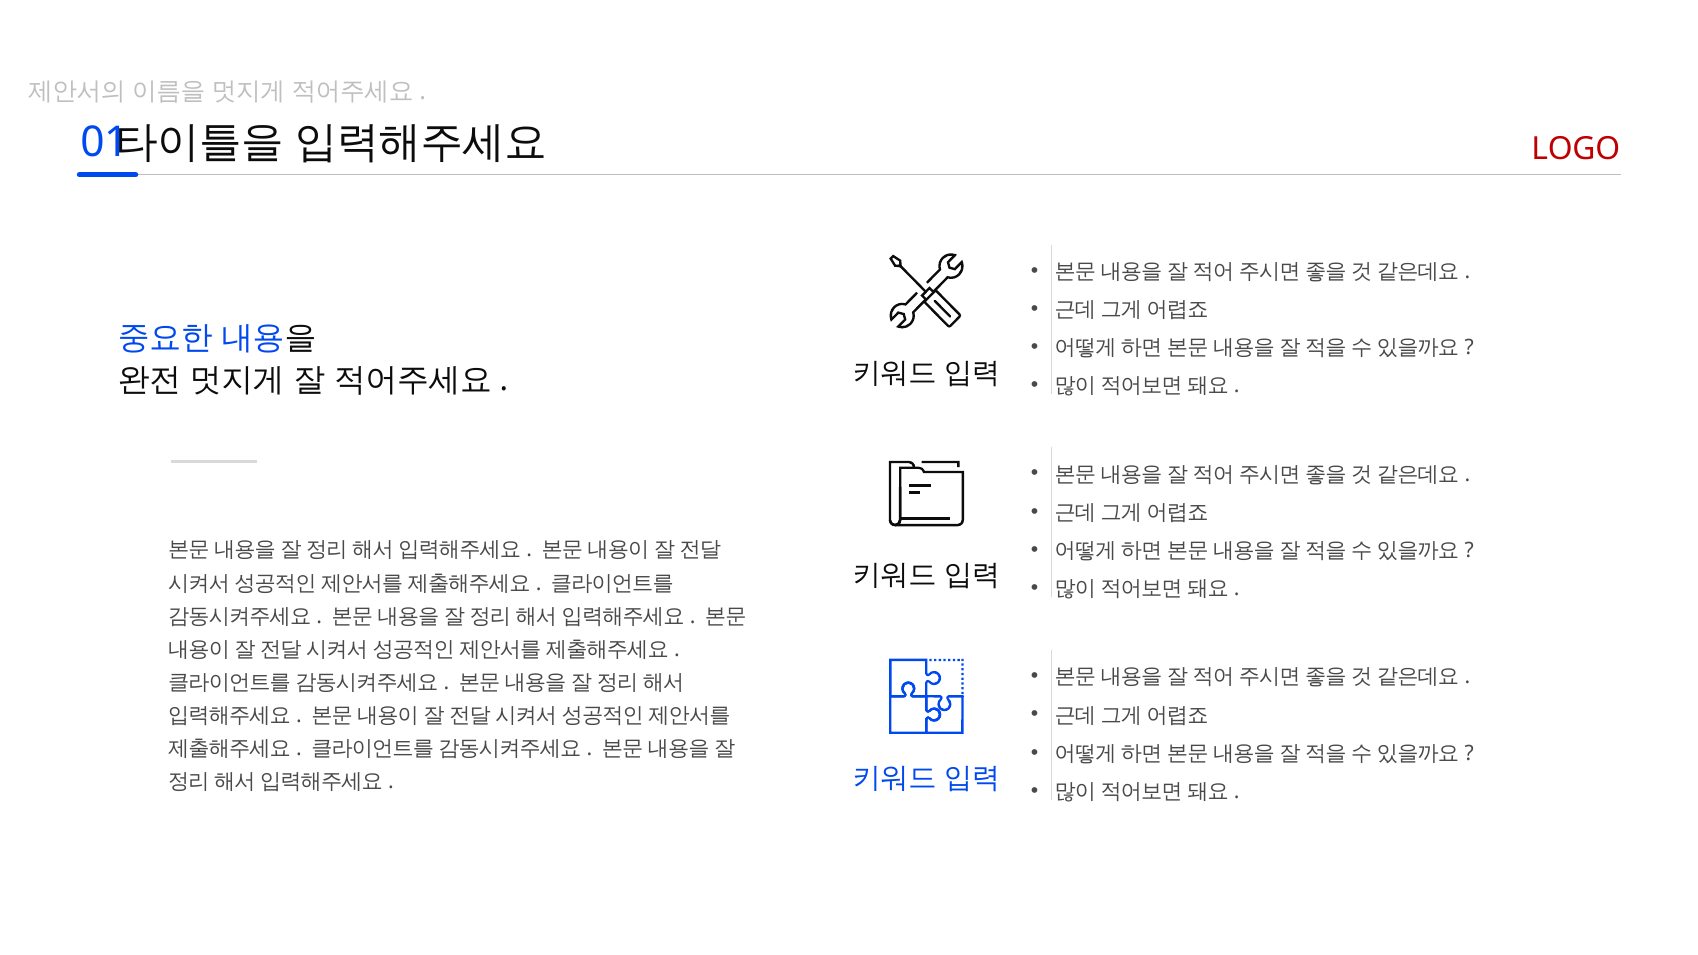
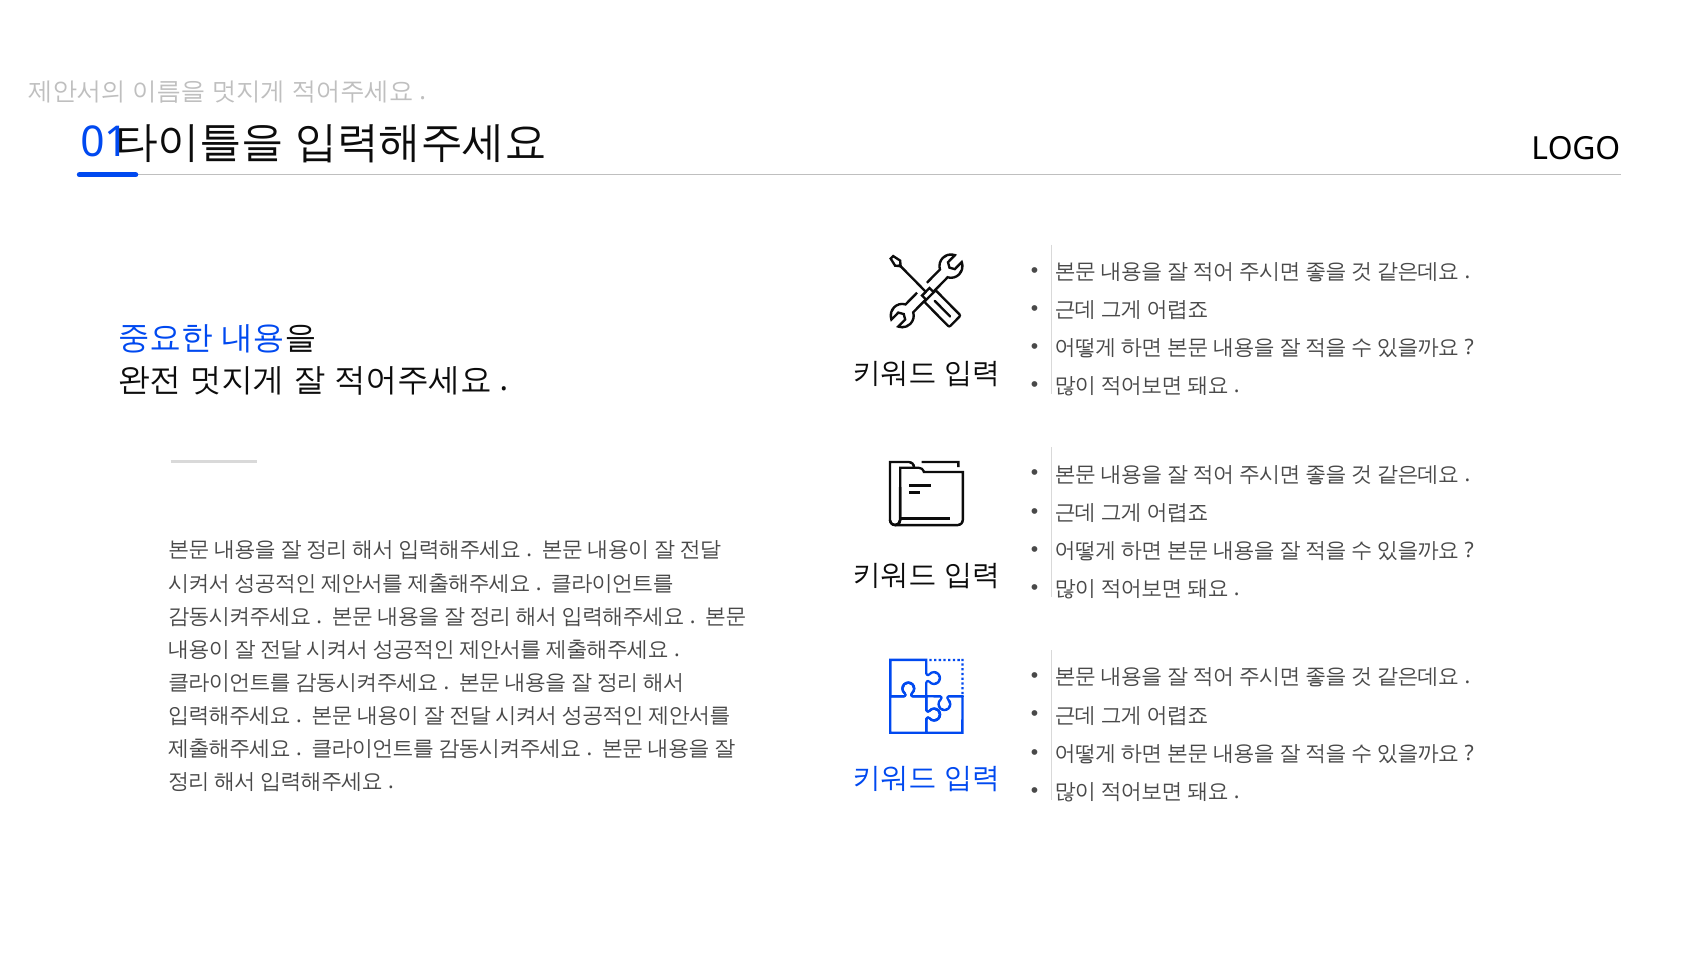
LOGO colour: red -> black (1576, 149)
